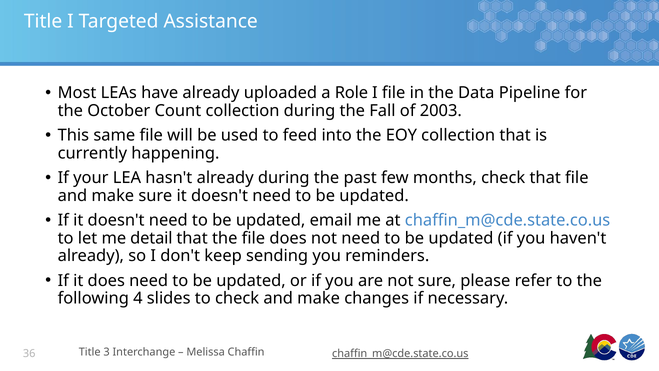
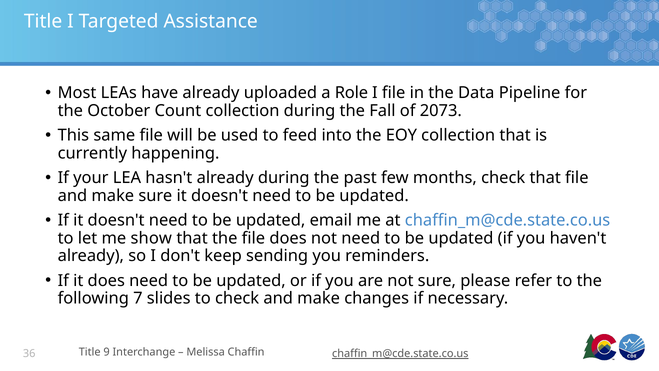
2003: 2003 -> 2073 (441, 111)
detail: detail -> show (151, 238)
4: 4 -> 7 (138, 298)
3: 3 -> 9 (107, 352)
